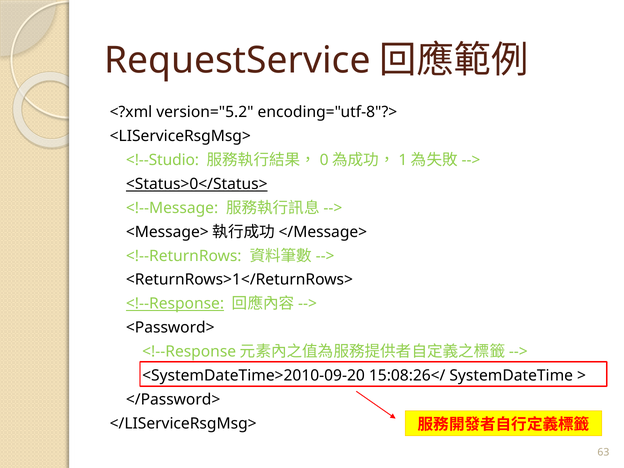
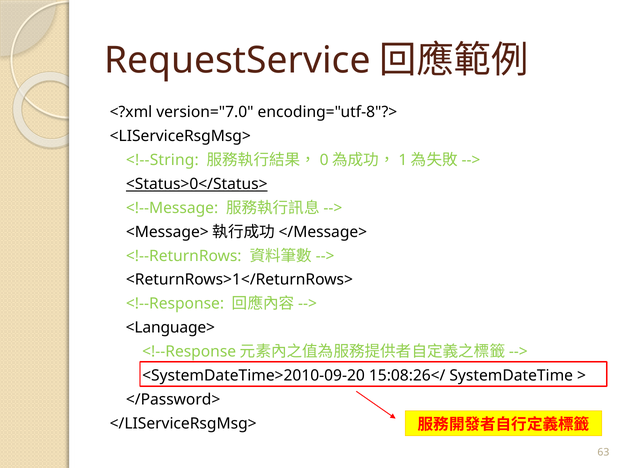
version="5.2: version="5.2 -> version="7.0 (205, 112)
<!--Studio: <!--Studio -> <!--String (162, 160)
<!--Response underline: present -> none (175, 304)
<Password>: <Password> -> <Language> (170, 328)
